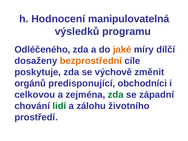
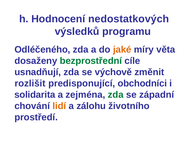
manipulovatelná: manipulovatelná -> nedostatkových (129, 19)
dílčí: dílčí -> věta (166, 50)
bezprostřední colour: orange -> green (91, 61)
poskytuje: poskytuje -> usnadňují (38, 72)
orgánů: orgánů -> rozlišit (30, 83)
celkovou: celkovou -> solidarita (35, 95)
lidí colour: green -> orange (59, 106)
